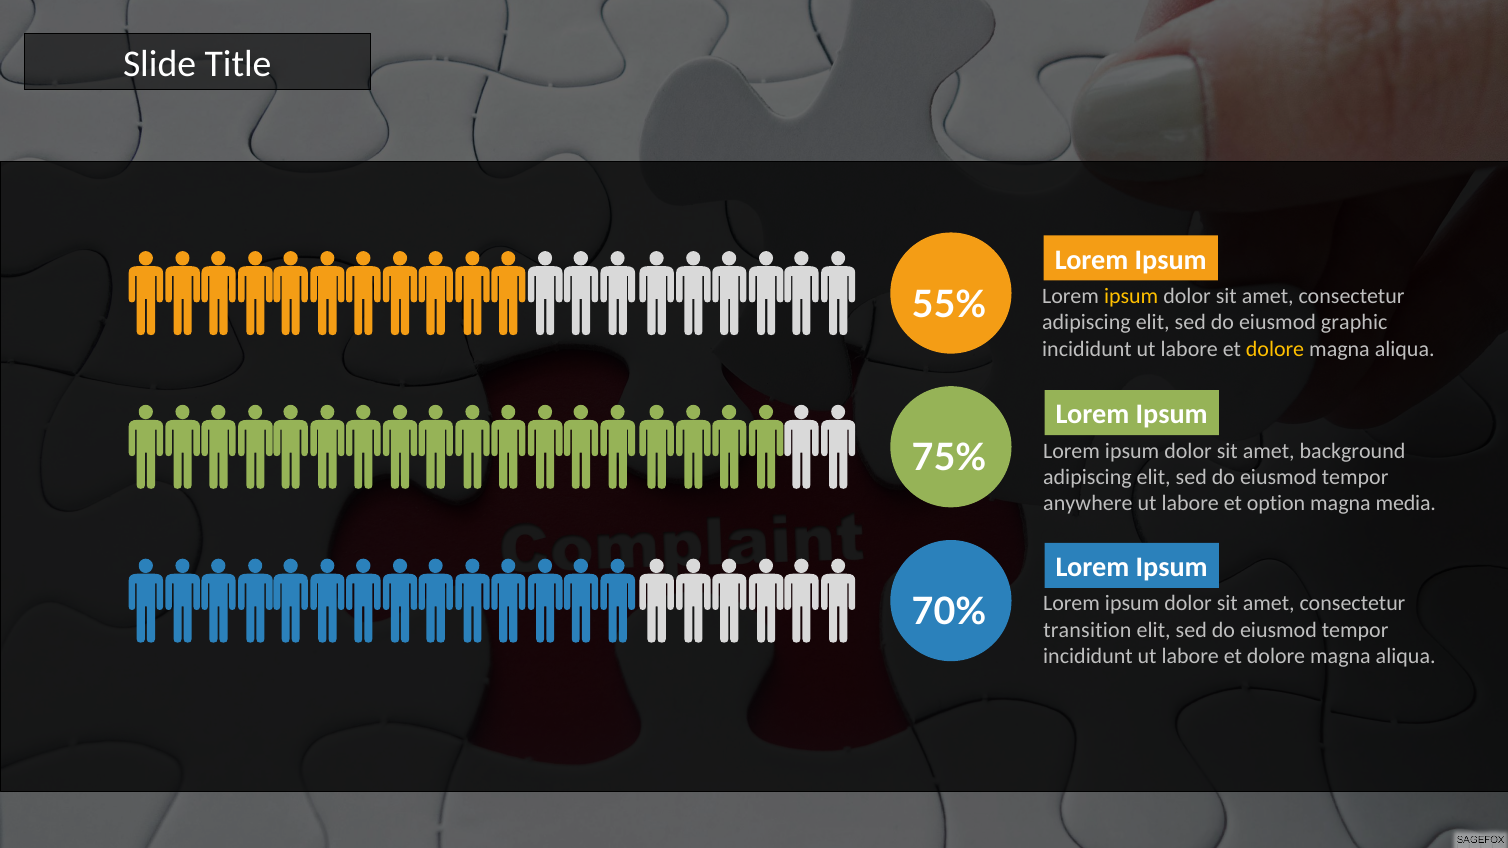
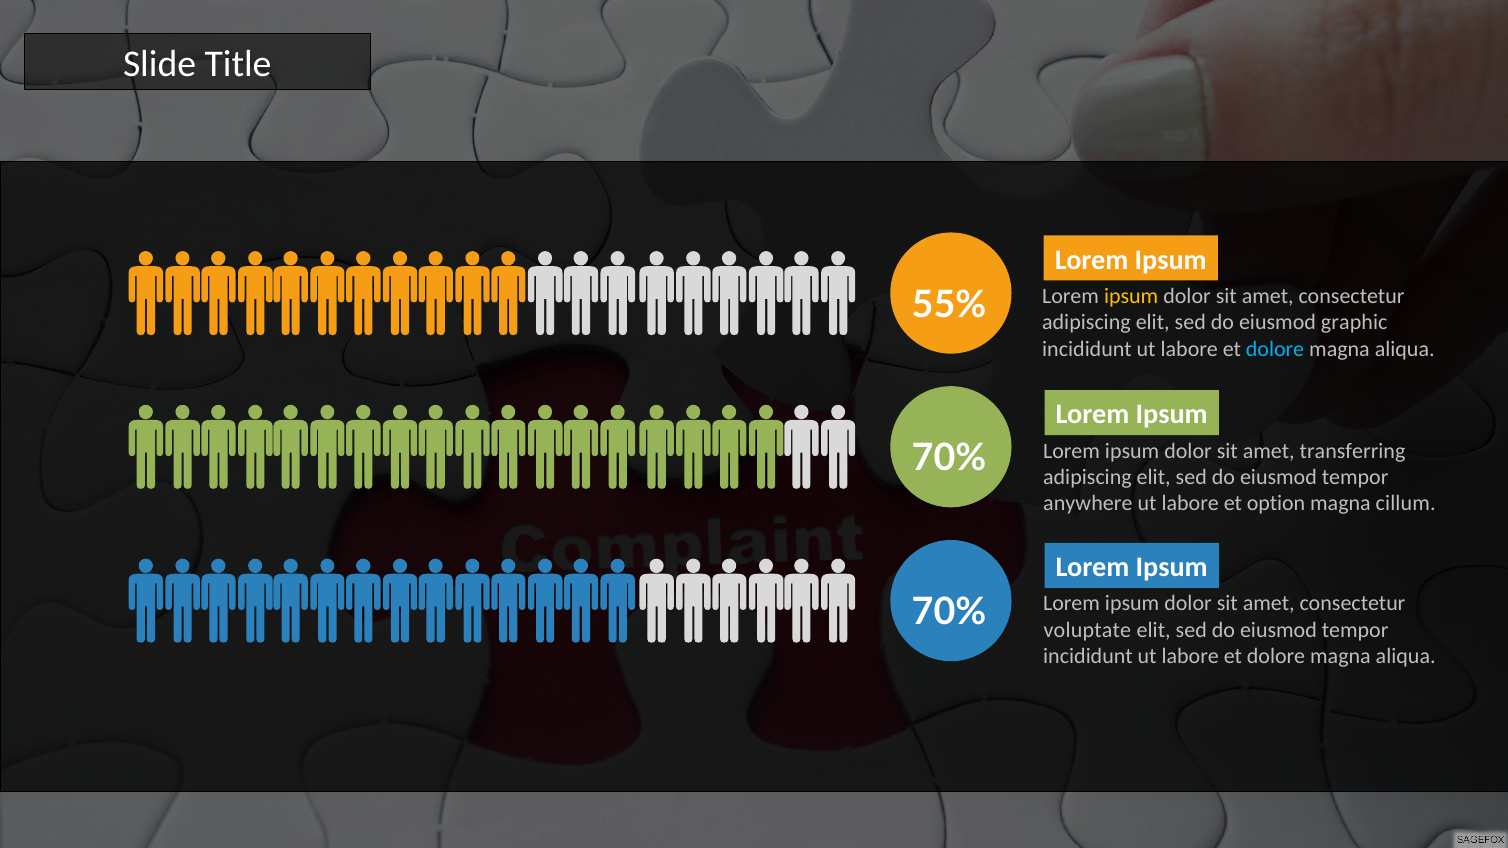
dolore colour: yellow -> light blue (1275, 349)
background: background -> transferring (1353, 451)
75%: 75% -> 70% (949, 459)
media: media -> cillum (1406, 504)
transition: transition -> voluptate (1087, 630)
